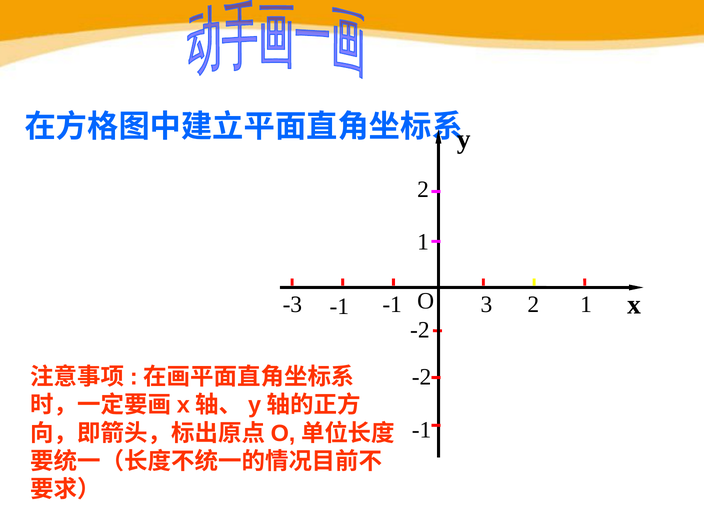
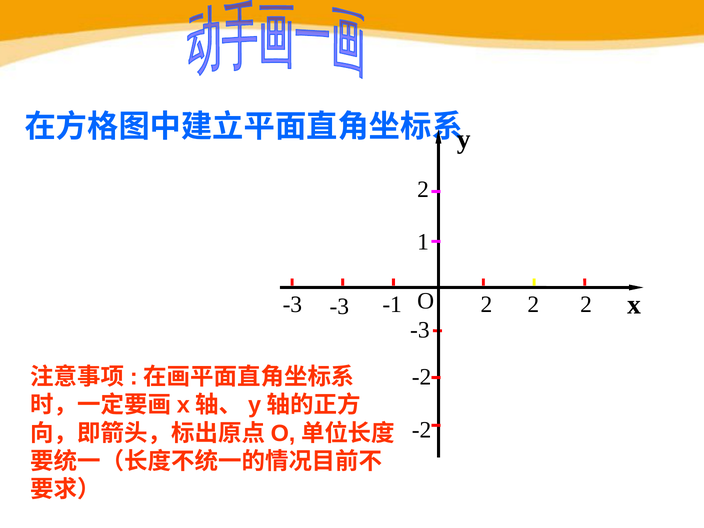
O 3: 3 -> 2 (486, 305)
1: 1 -> 2 (586, 305)
-1: -1 -> -3 (339, 307)
-2: -2 -> -3 (420, 330)
-1: -1 -> -2 (422, 430)
